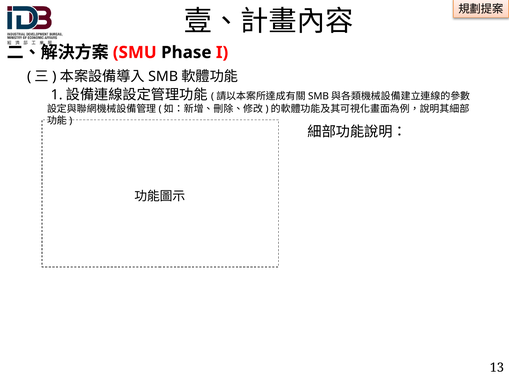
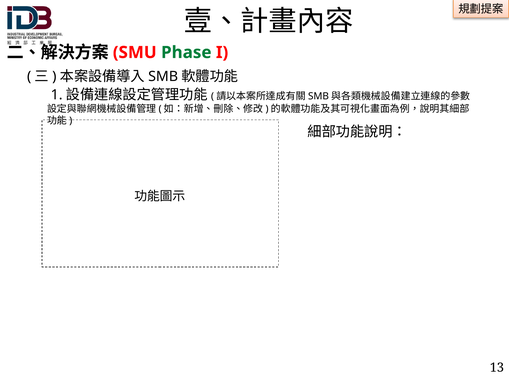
Phase colour: black -> green (186, 52)
